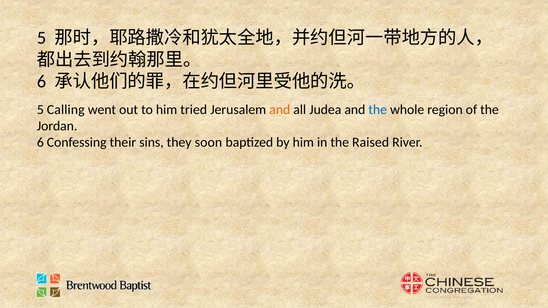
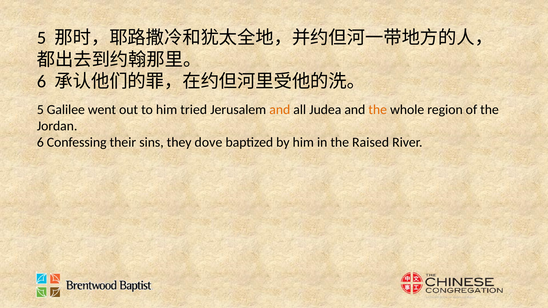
Calling: Calling -> Galilee (66, 110)
the colour: blue -> orange (378, 110)
soon: soon -> dove (208, 143)
